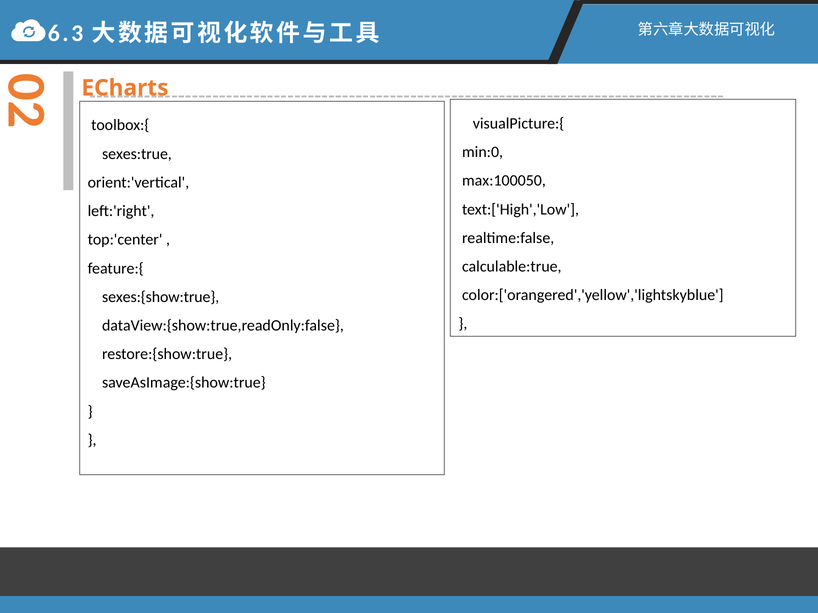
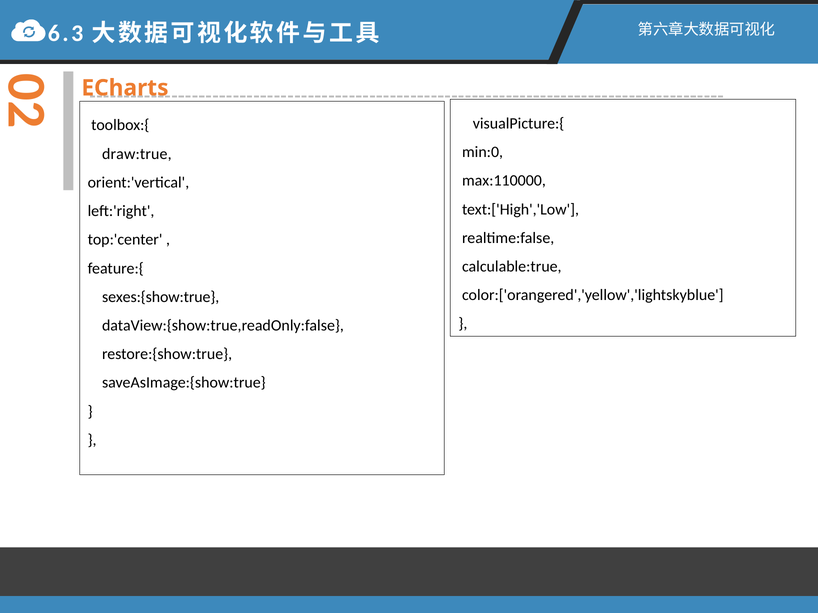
sexes:true: sexes:true -> draw:true (137, 154)
max:100050: max:100050 -> max:110000 (504, 181)
